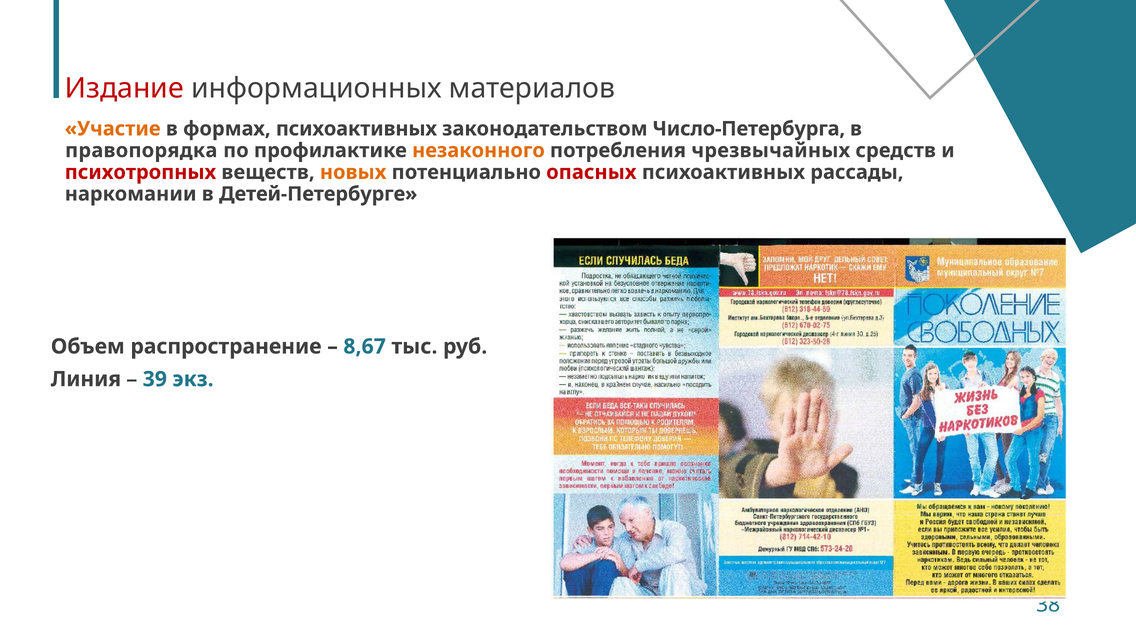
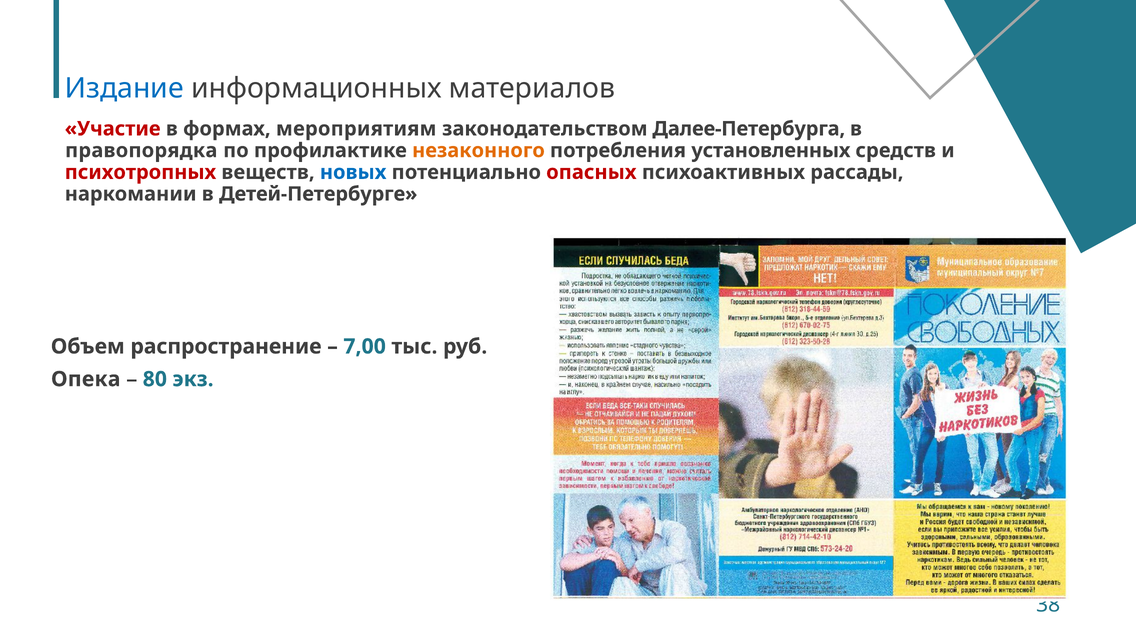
Издание colour: red -> blue (124, 89)
Участие colour: orange -> red (113, 129)
формах психоактивных: психоактивных -> мероприятиям (356, 129)
Число-Петербурга: Число-Петербурга -> Далее-Петербурга (749, 129)
чрезвычайных: чрезвычайных -> установленных (771, 151)
новых colour: orange -> blue (353, 172)
8,67: 8,67 -> 7,00 (365, 347)
Линия: Линия -> Опека (86, 379)
39: 39 -> 80 (155, 379)
